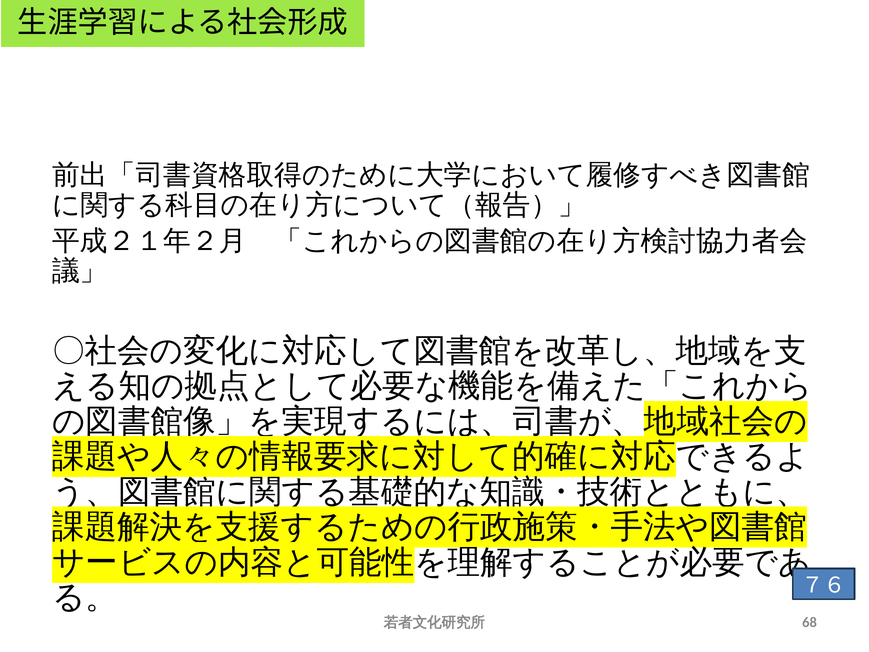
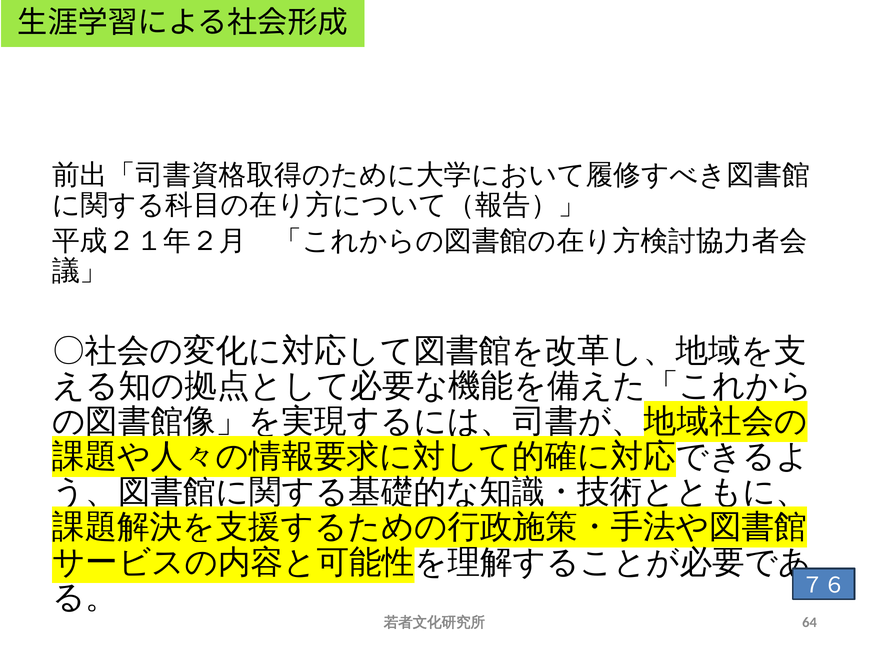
68: 68 -> 64 (810, 622)
